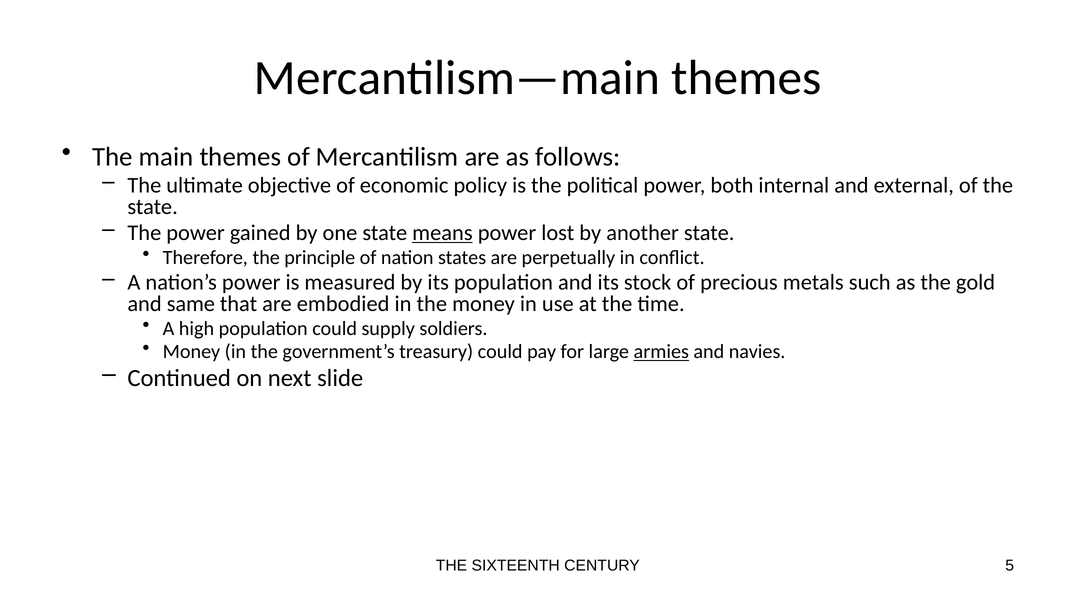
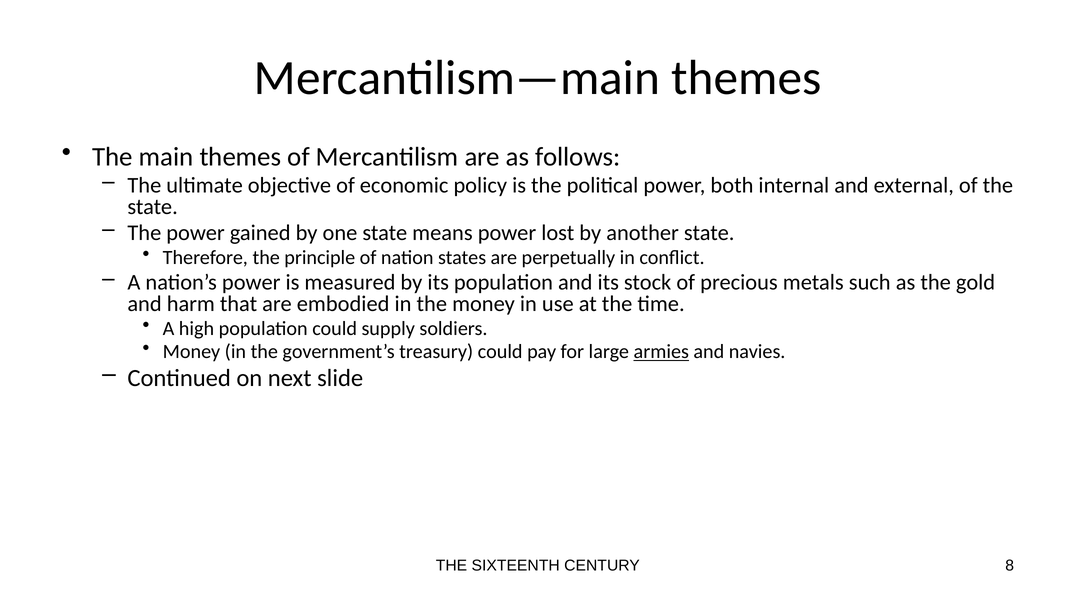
means underline: present -> none (442, 233)
same: same -> harm (191, 304)
5: 5 -> 8 (1010, 566)
